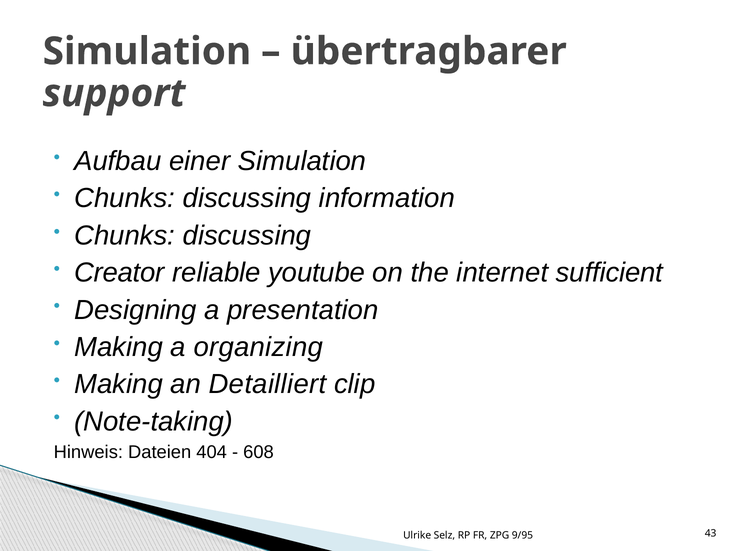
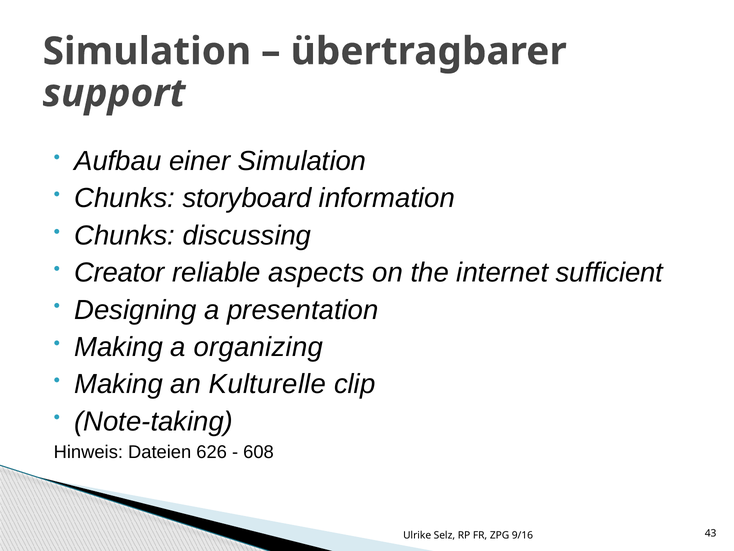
discussing: discussing -> storyboard (247, 198)
youtube: youtube -> aspects (316, 272)
Detailliert: Detailliert -> Kulturelle (268, 384)
404: 404 -> 626 (212, 452)
9/95: 9/95 -> 9/16 (522, 535)
